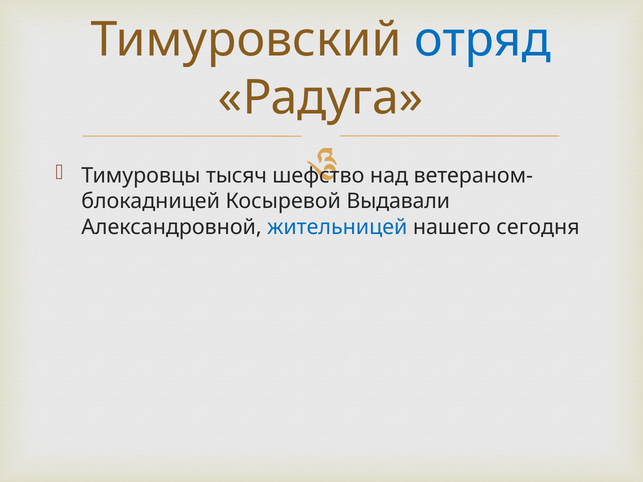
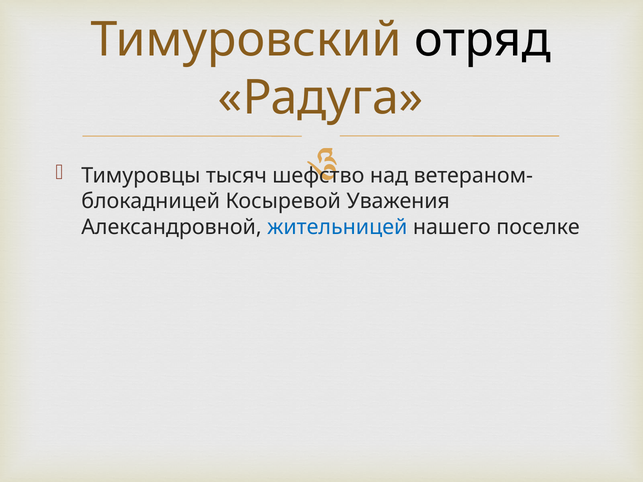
отряд colour: blue -> black (483, 40)
Выдавали: Выдавали -> Уважения (398, 201)
сегодня: сегодня -> поселке (538, 227)
